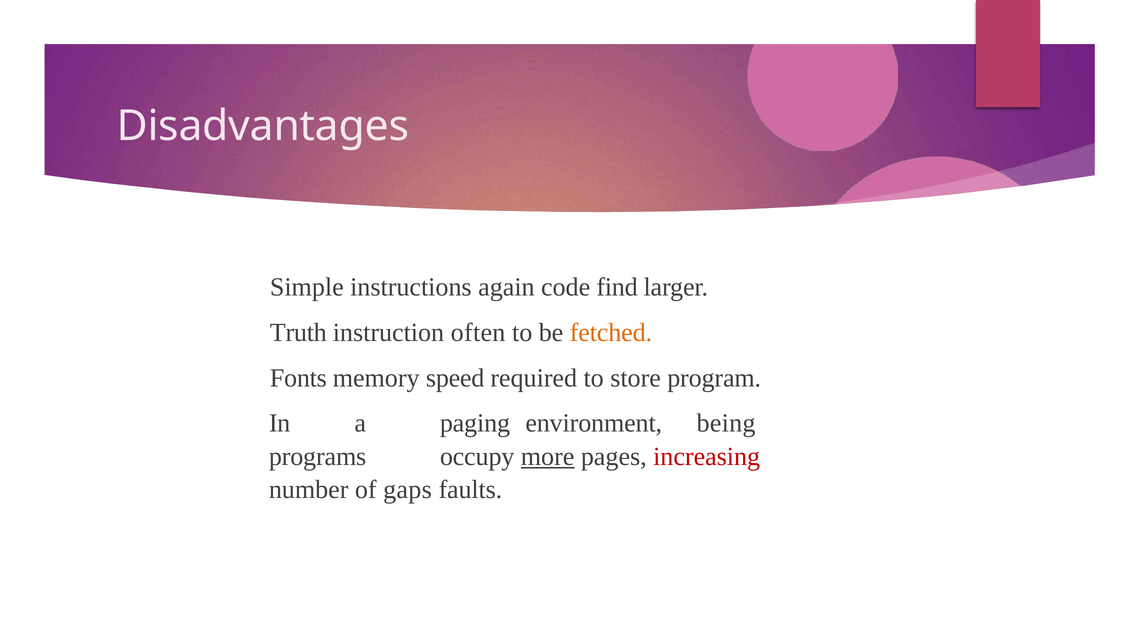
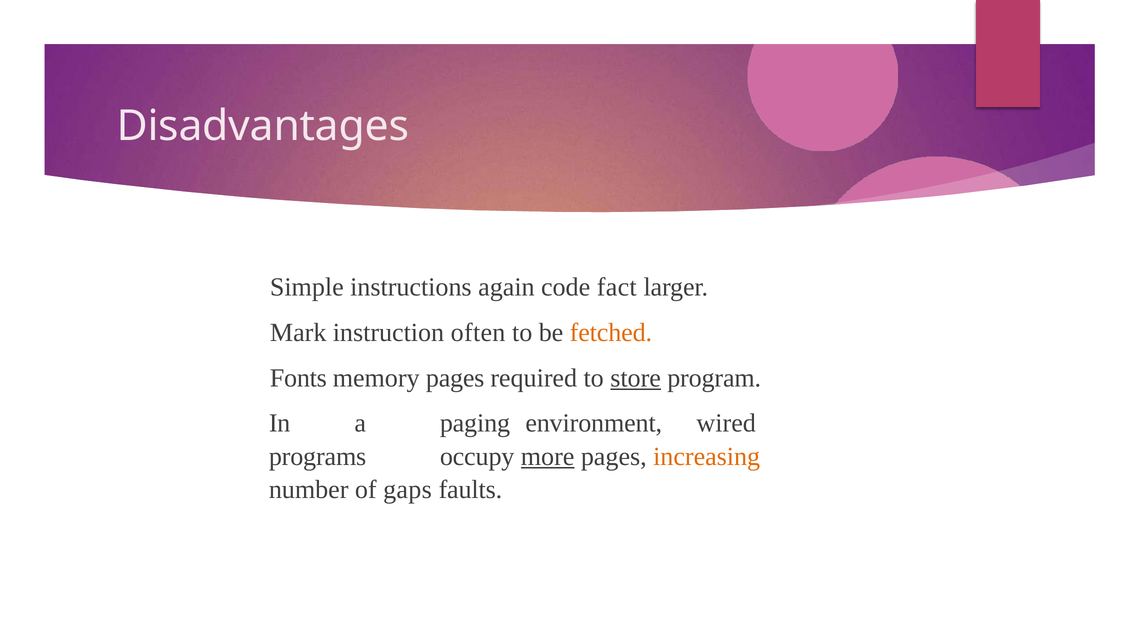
find: find -> fact (617, 287)
Truth: Truth -> Mark (298, 332)
memory speed: speed -> pages (455, 378)
store underline: none -> present (636, 378)
being: being -> wired (726, 423)
increasing colour: red -> orange (707, 456)
